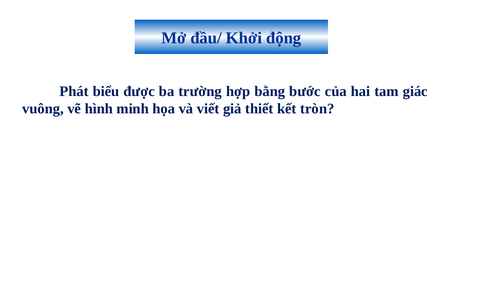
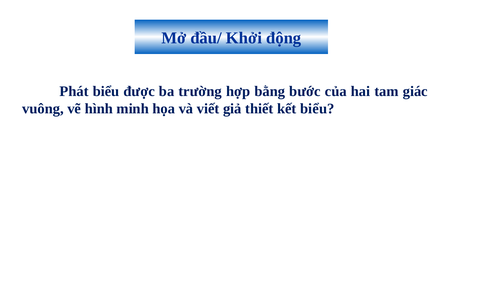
kết tròn: tròn -> biểu (317, 109)
